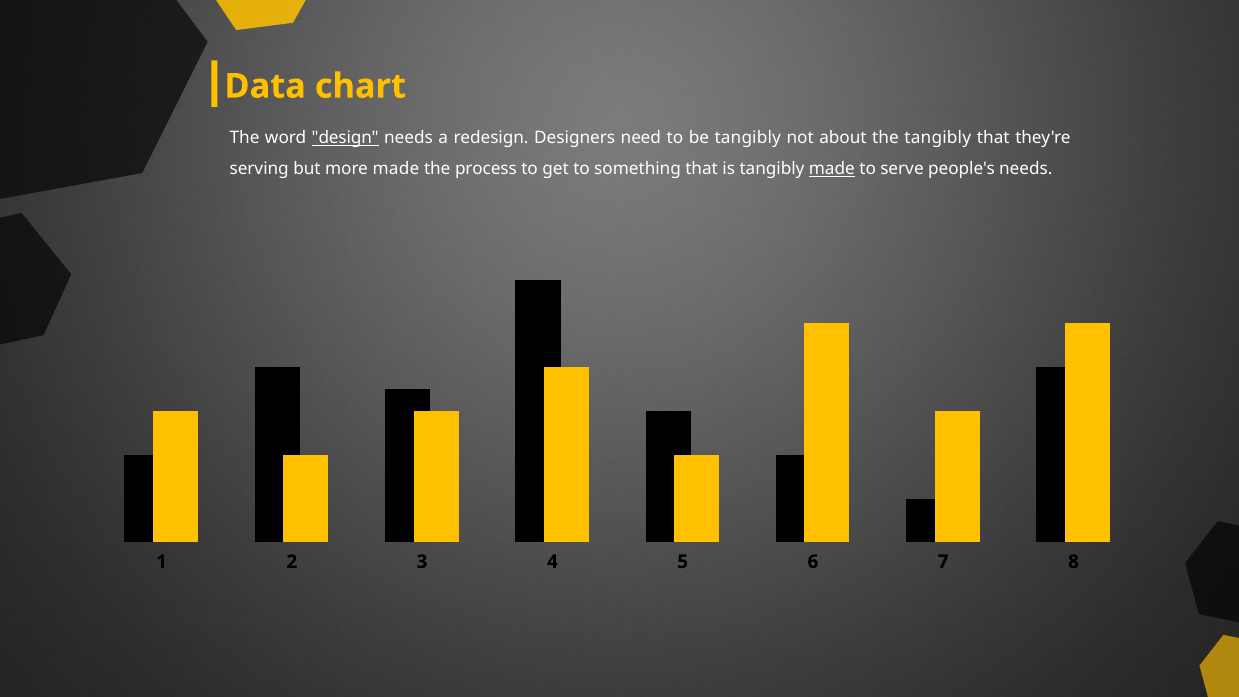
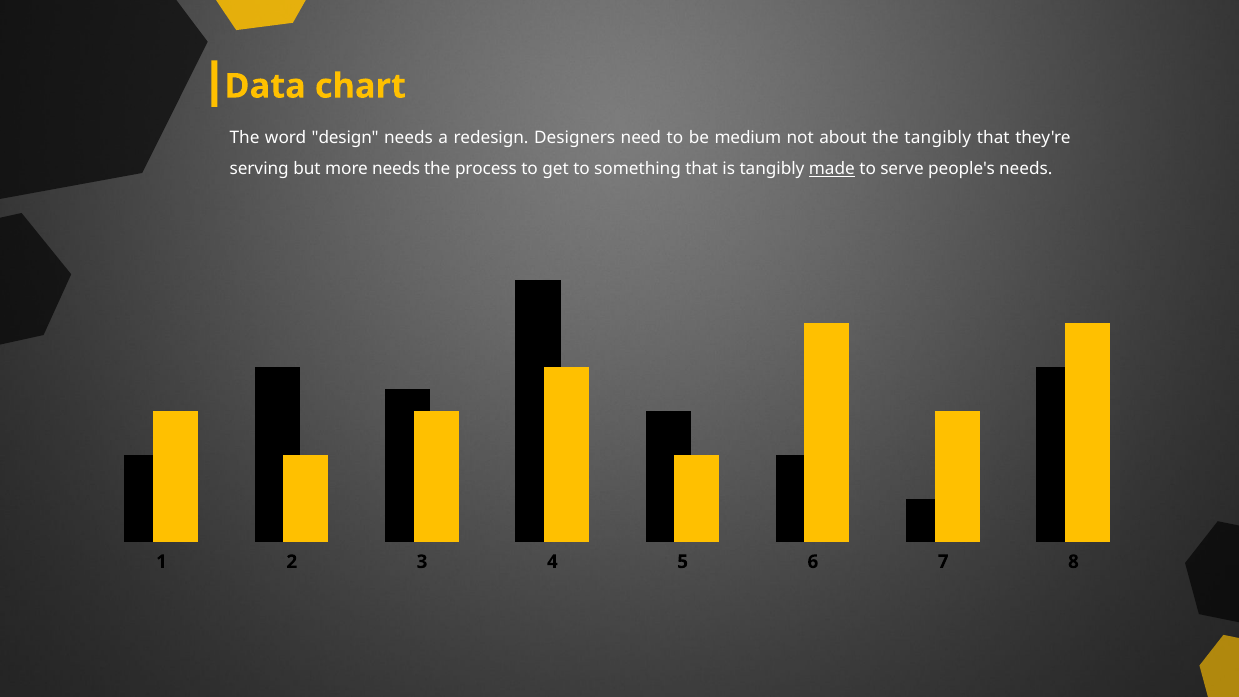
design underline: present -> none (345, 138)
be tangibly: tangibly -> medium (748, 138)
more made: made -> needs (396, 169)
